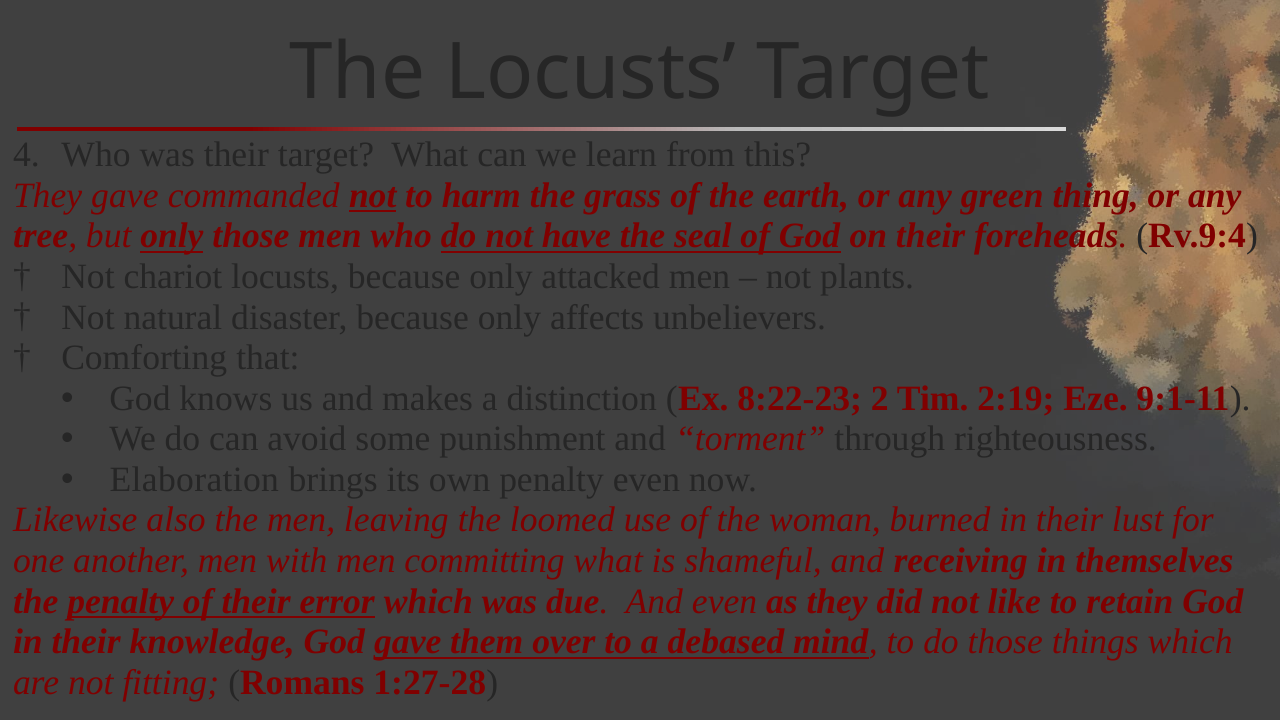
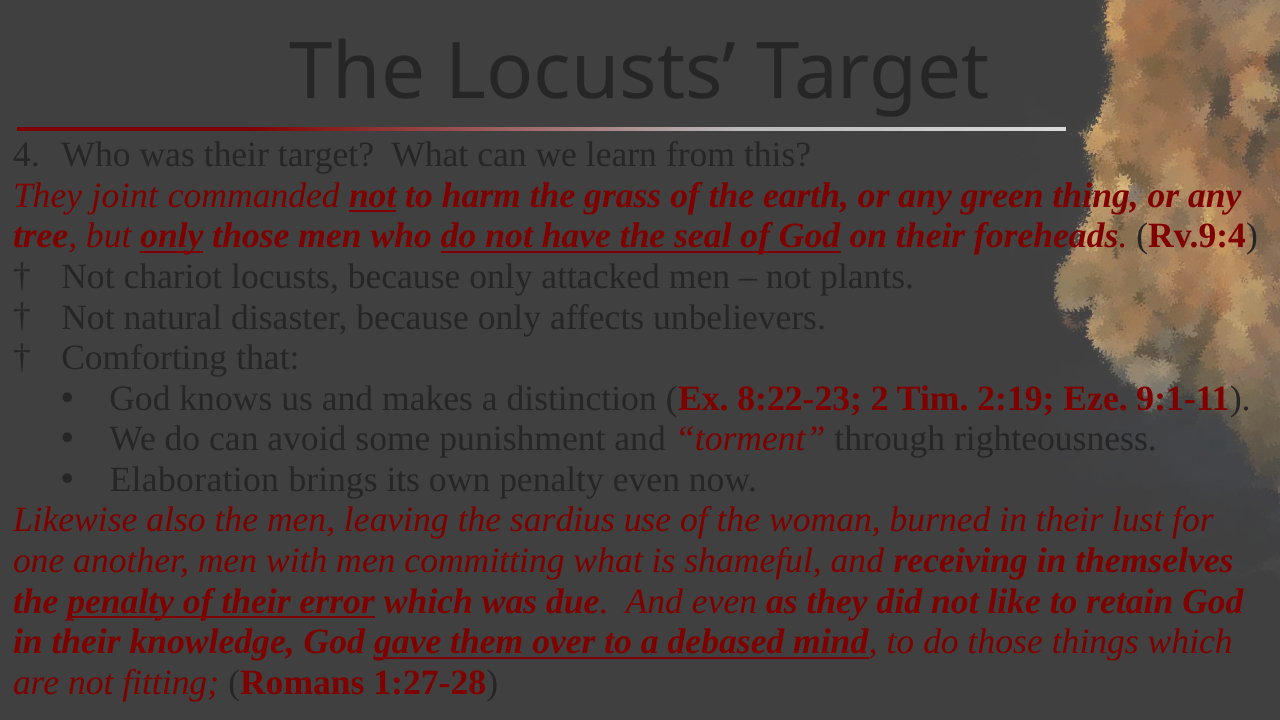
They gave: gave -> joint (125, 196)
loomed: loomed -> sardius (562, 520)
